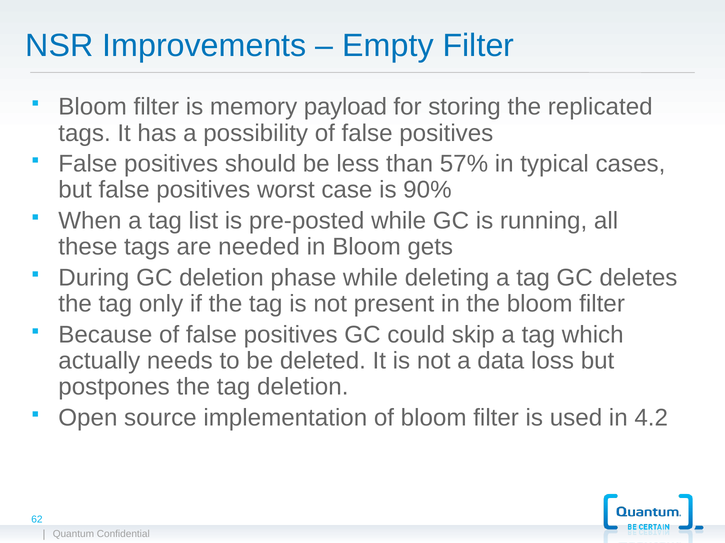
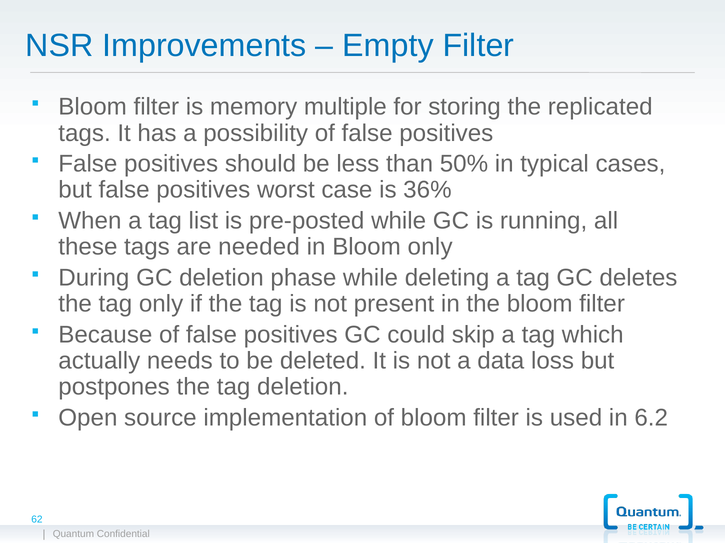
memory payload: payload -> multiple (345, 107)
57%: 57% -> 50% (464, 164)
90%: 90% -> 36% (427, 190)
Bloom gets: gets -> only (430, 247)
4.2: 4.2 -> 6.2 (651, 418)
